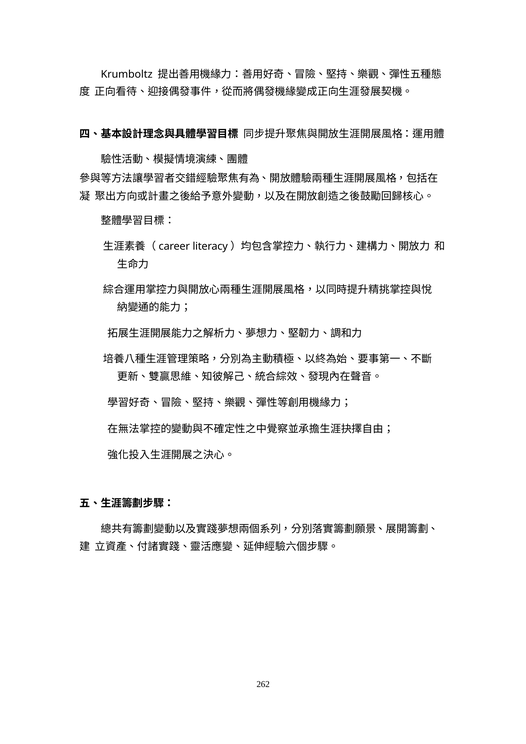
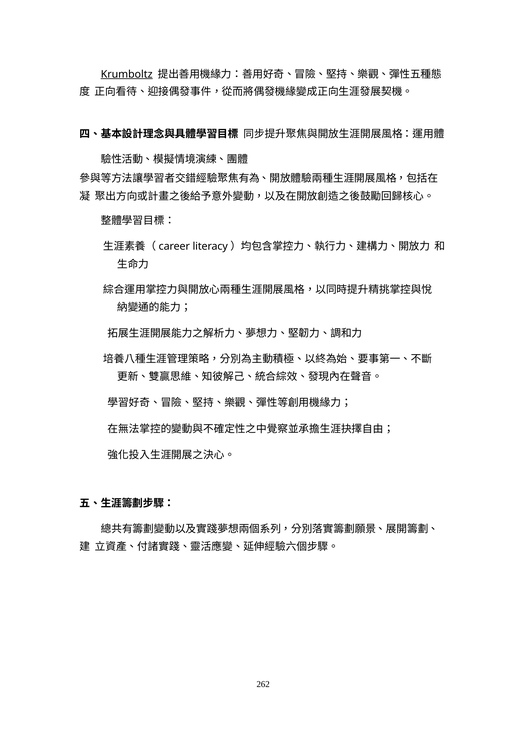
Krumboltz underline: none -> present (127, 74)
